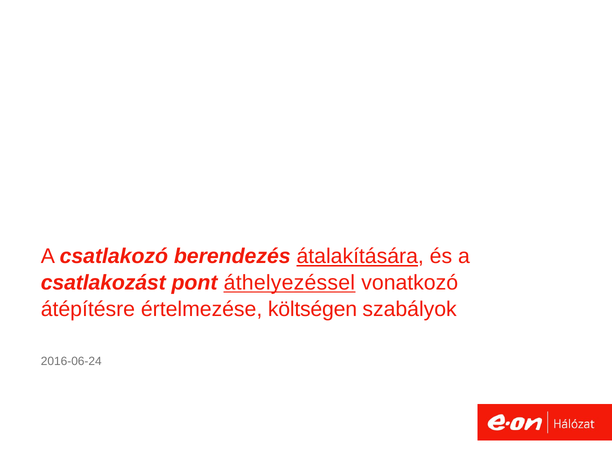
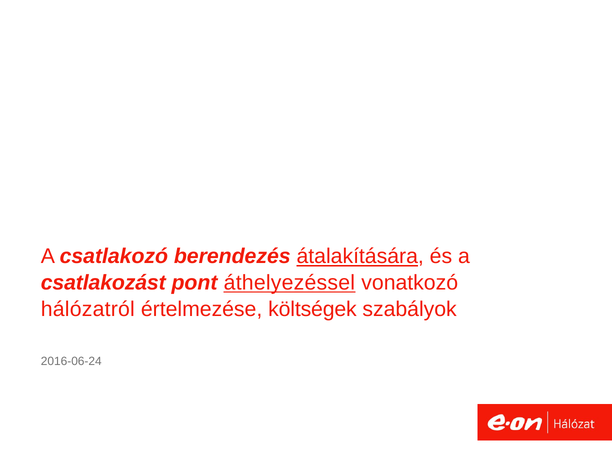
átépítésre: átépítésre -> hálózatról (88, 309)
költségen: költségen -> költségek (312, 309)
